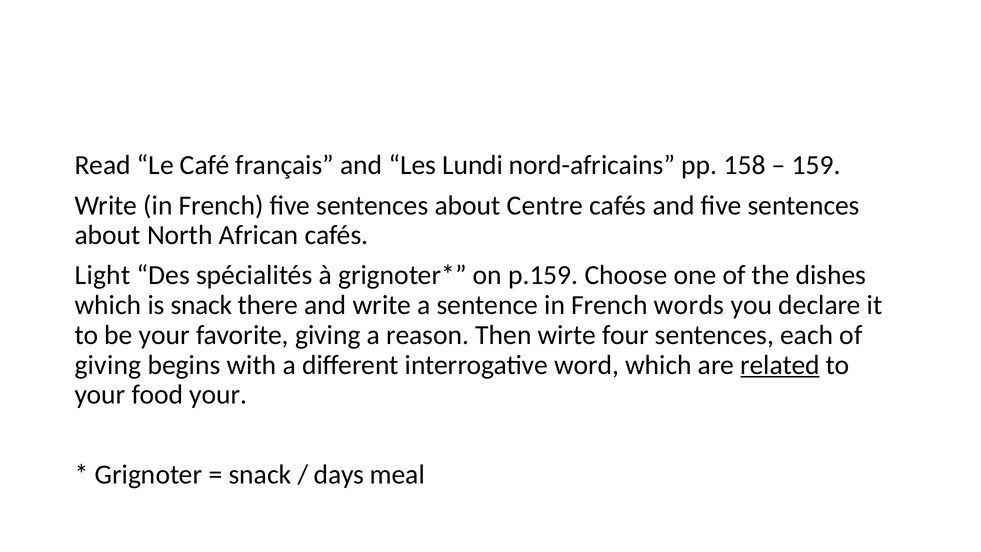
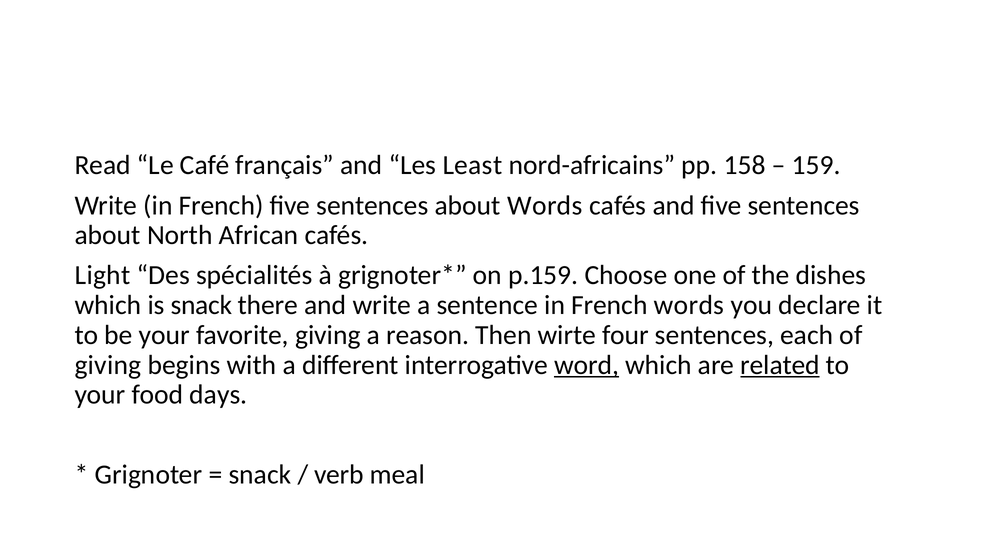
Lundi: Lundi -> Least (472, 165)
about Centre: Centre -> Words (545, 205)
word underline: none -> present (587, 365)
food your: your -> days (218, 395)
days: days -> verb (339, 475)
